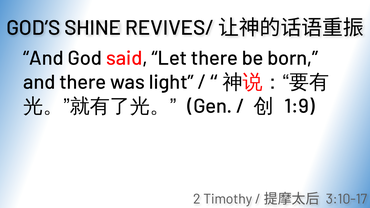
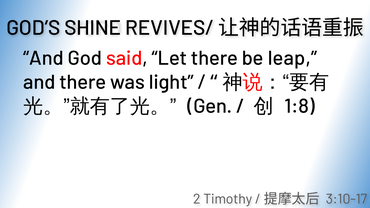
born: born -> leap (292, 58)
1:9: 1:9 -> 1:8 (300, 106)
